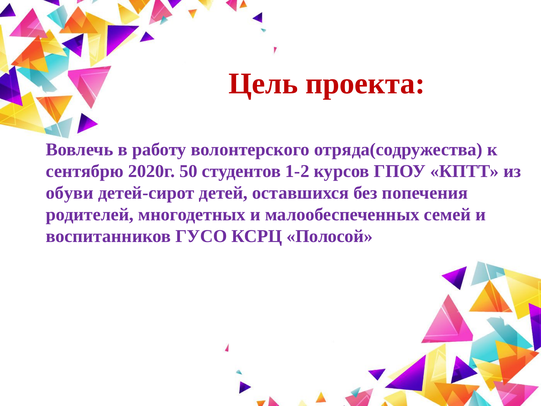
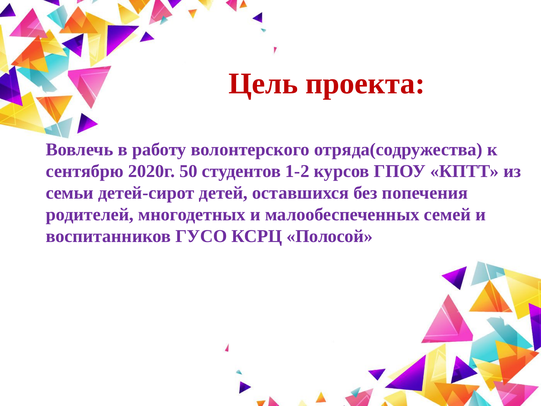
обуви: обуви -> семьи (70, 193)
